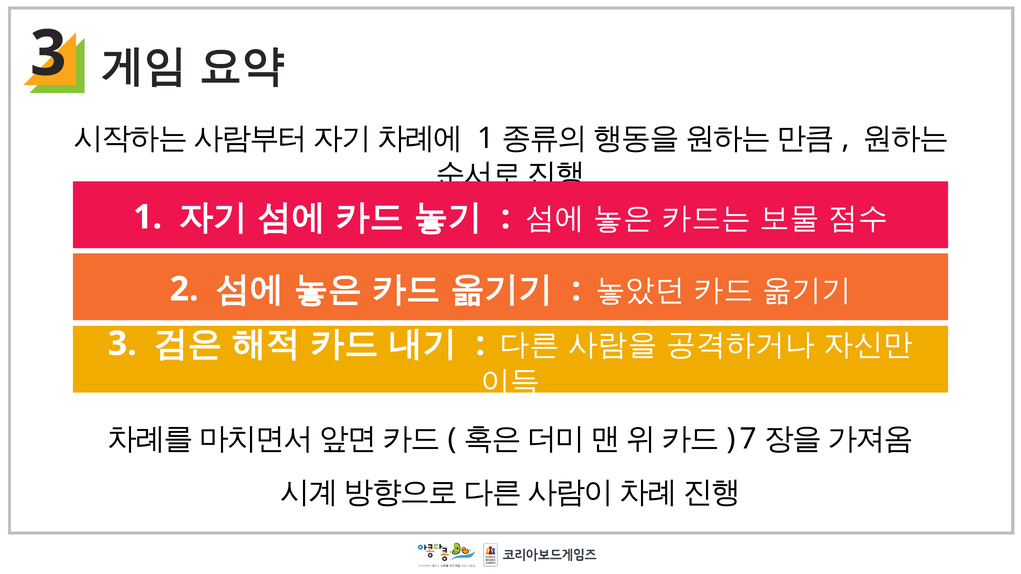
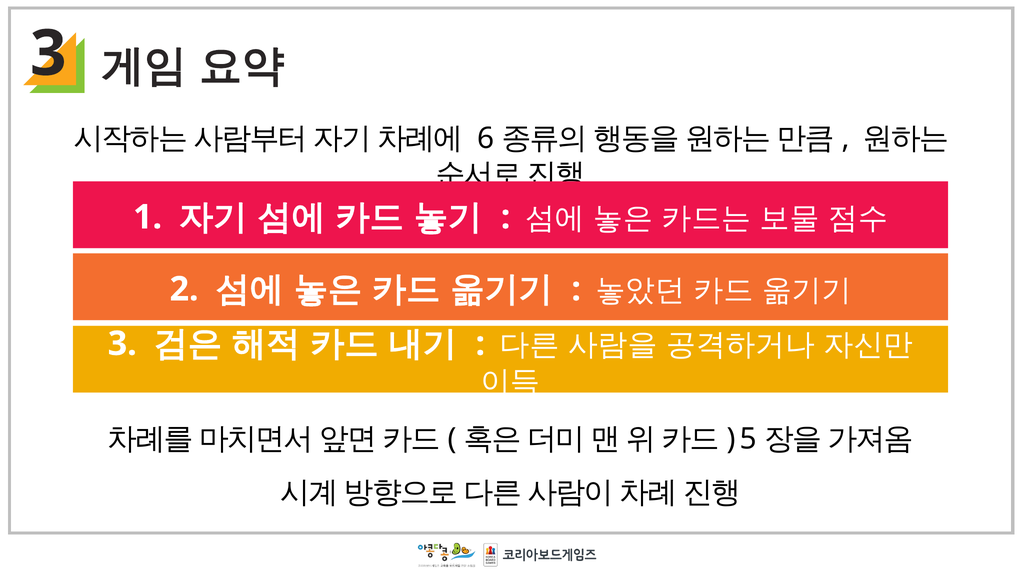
1: 1 -> 6 (486, 139)
7: 7 -> 5 (749, 439)
